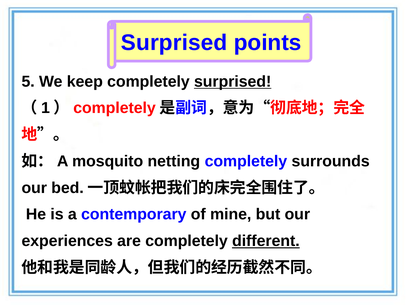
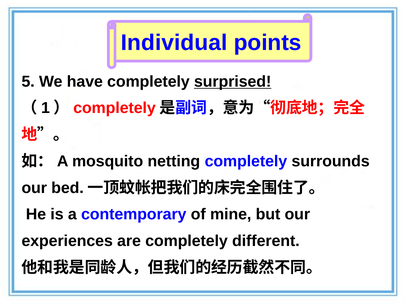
Surprised: Surprised -> Individual (174, 43)
keep: keep -> have (85, 82)
different underline: present -> none (266, 241)
